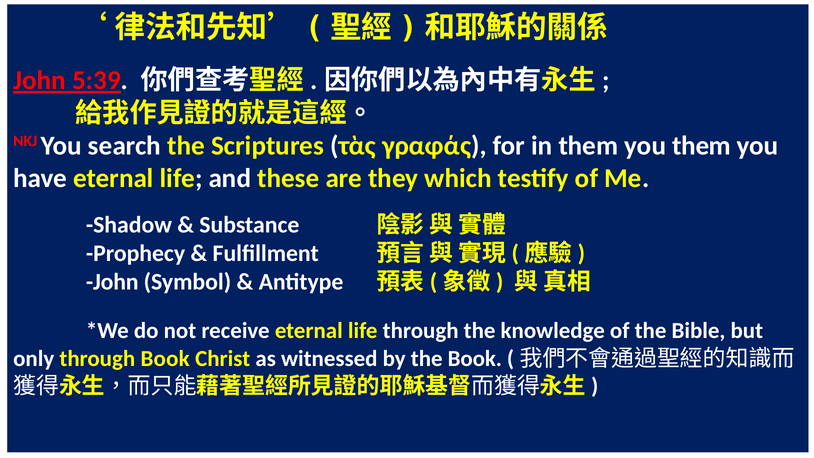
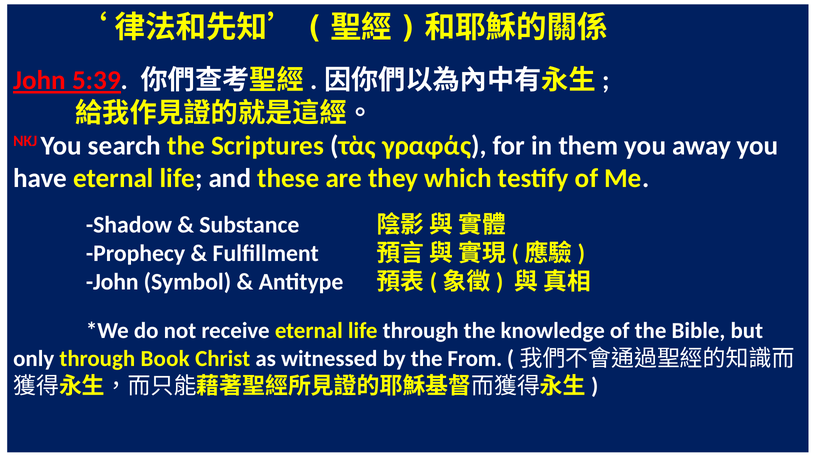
you them: them -> away (702, 146)
the Book: Book -> From (475, 359)
